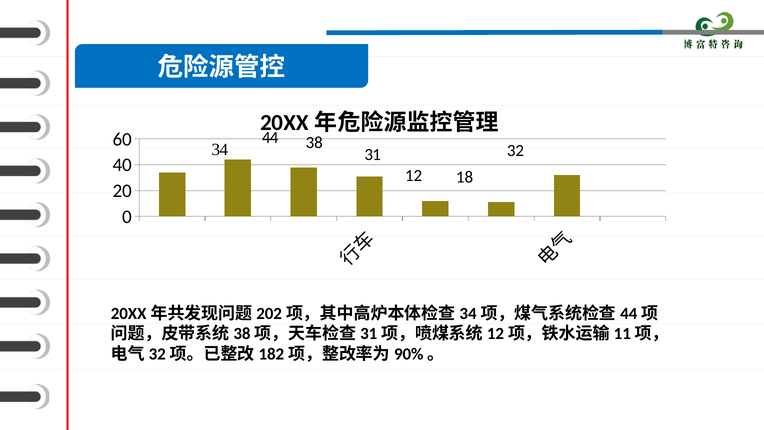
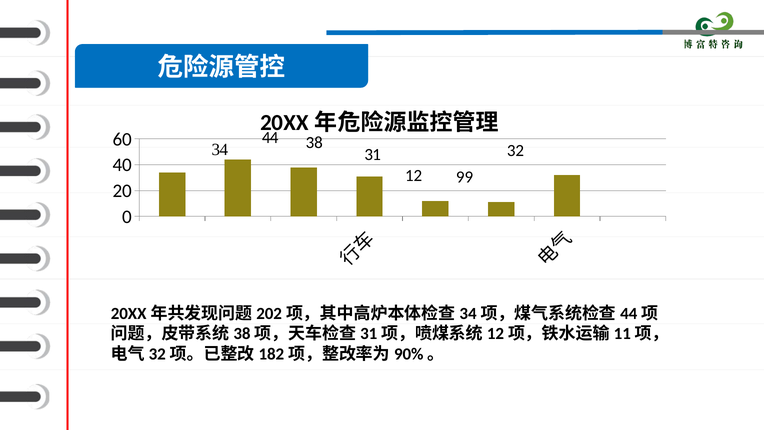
18: 18 -> 99 (465, 177)
